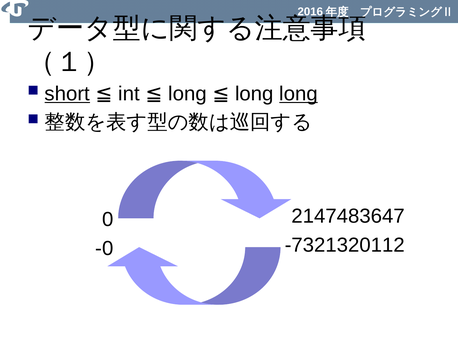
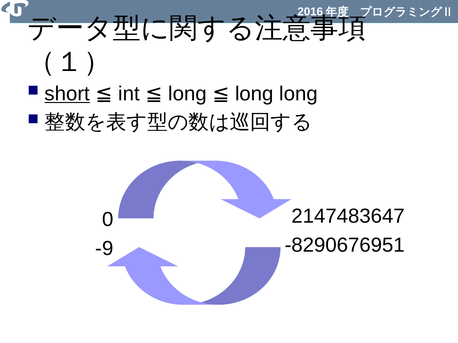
long underline: present -> none (298, 94)
-7321320112: -7321320112 -> -8290676951 (345, 245)
-0: -0 -> -9 (104, 249)
